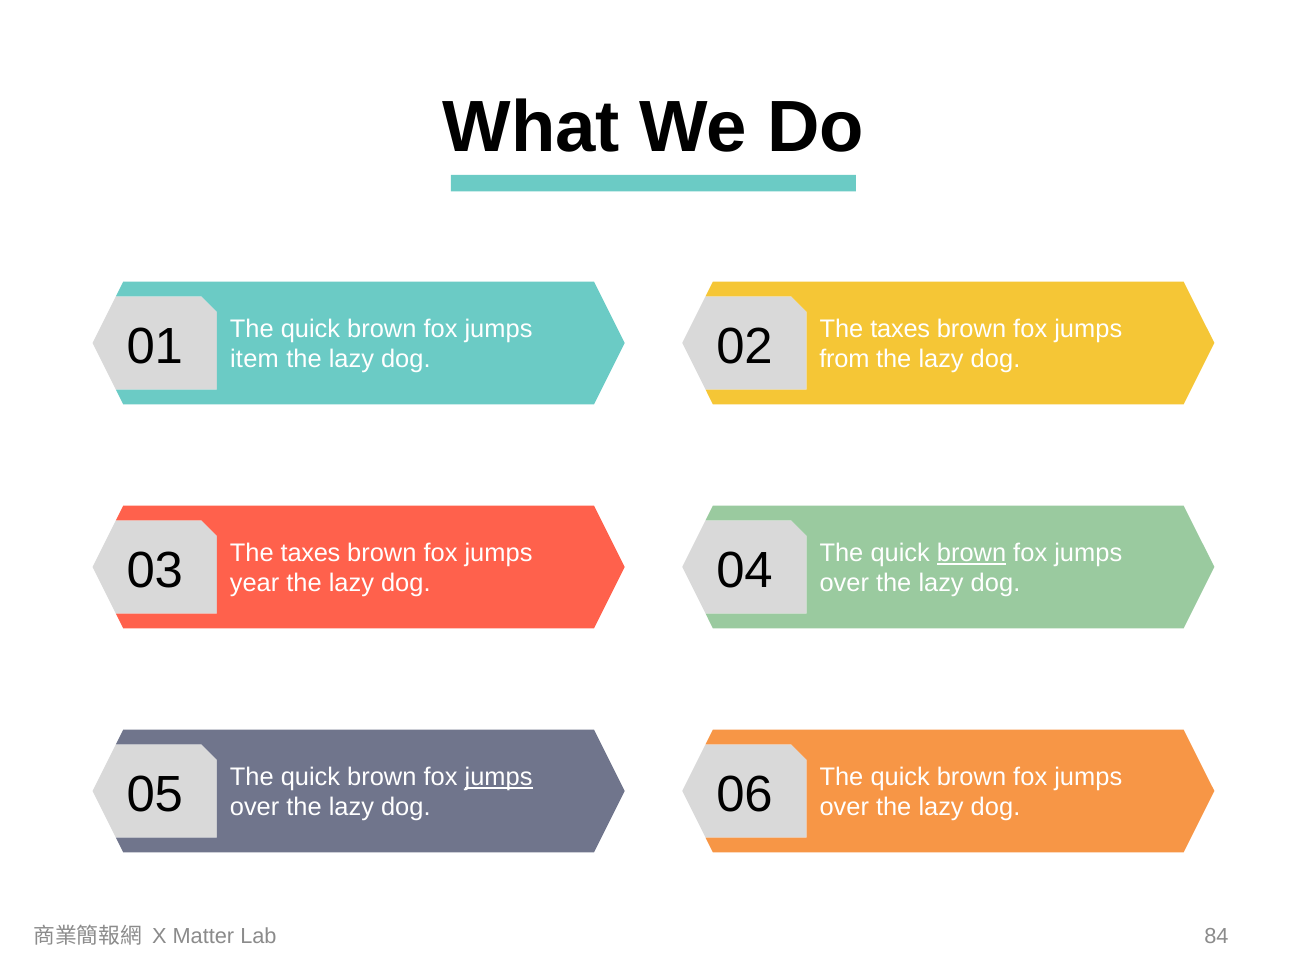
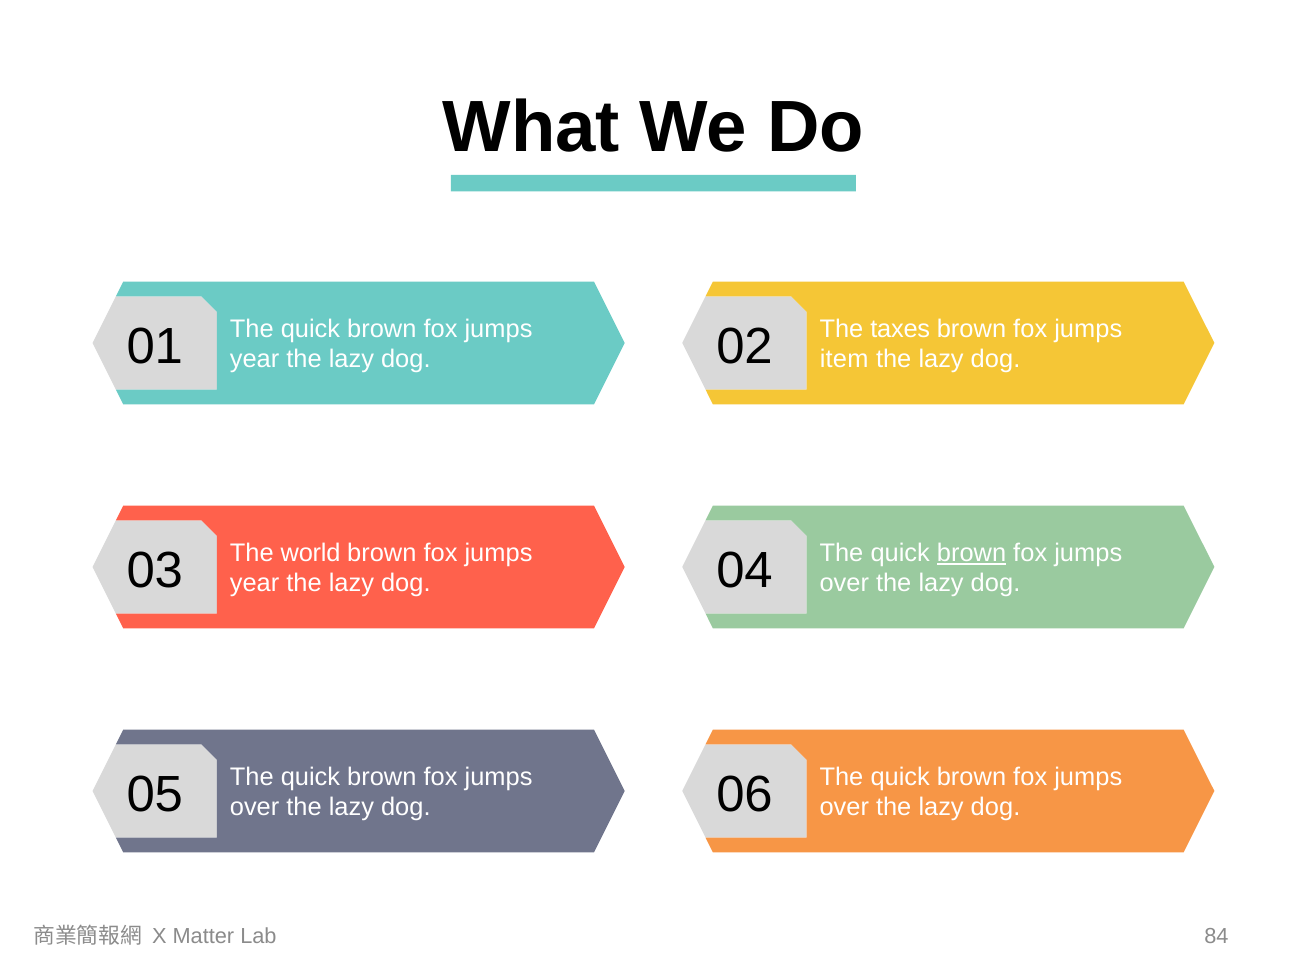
item: item -> year (255, 360)
from: from -> item (844, 360)
taxes: taxes -> world (311, 553)
jumps underline: present -> none (499, 777)
